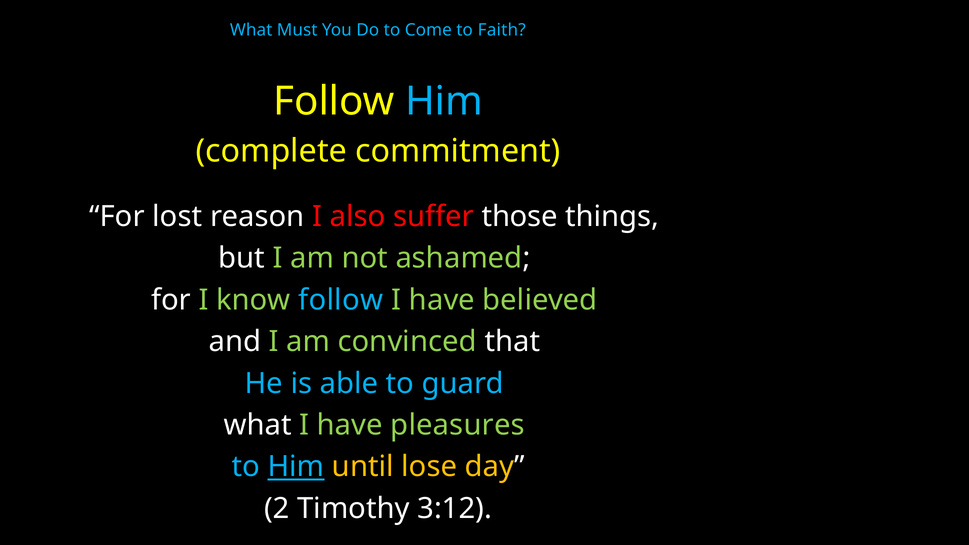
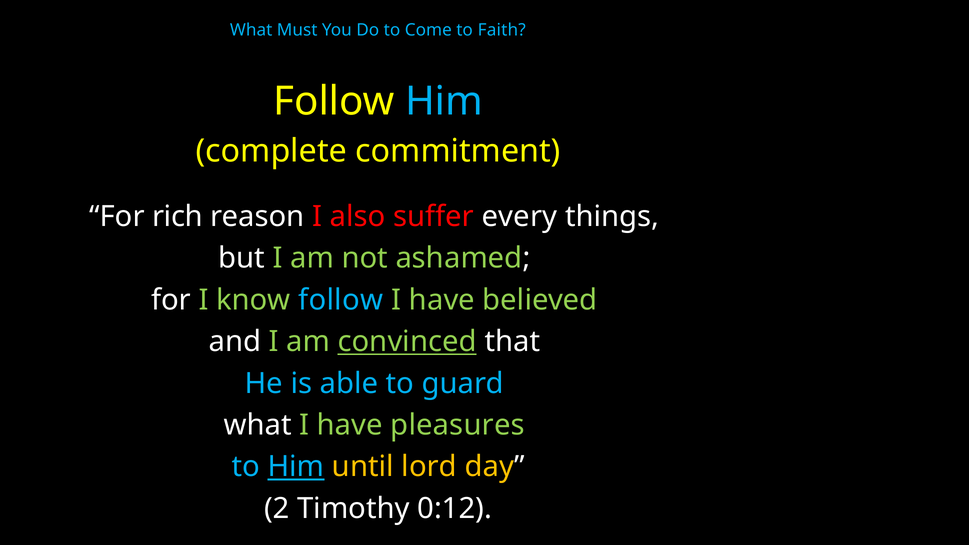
lost: lost -> rich (178, 216)
those: those -> every (520, 216)
convinced underline: none -> present (407, 342)
lose: lose -> lord (429, 467)
3:12: 3:12 -> 0:12 (455, 509)
